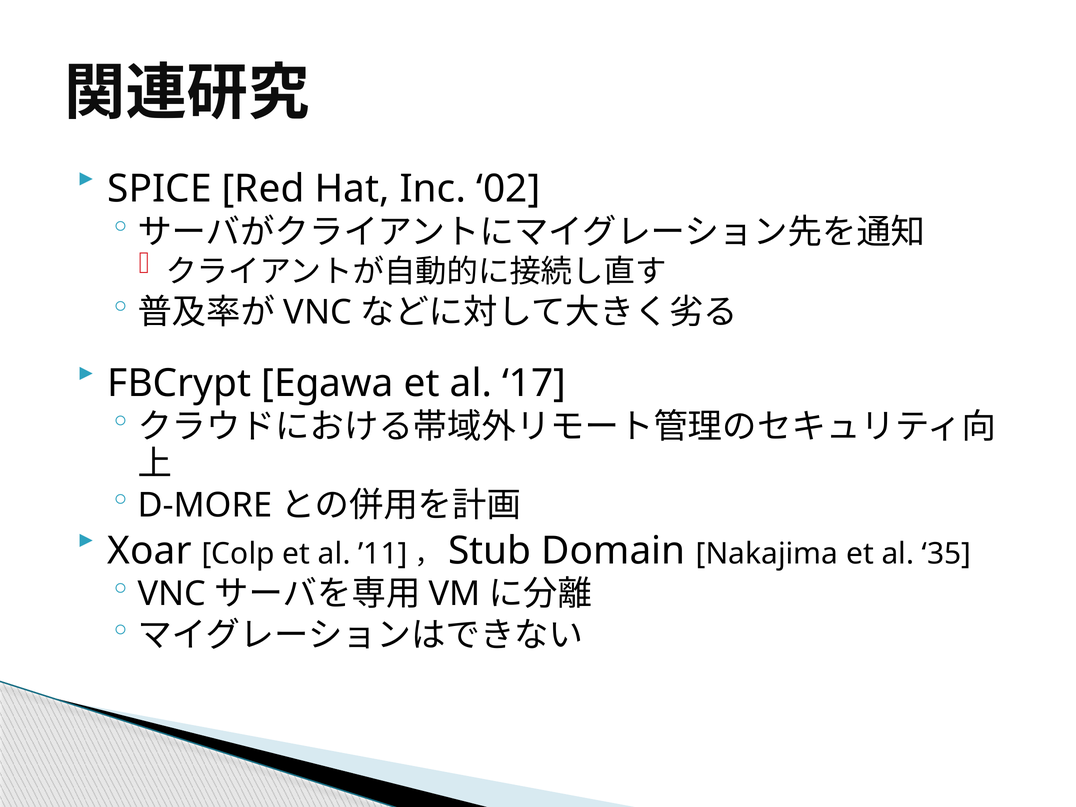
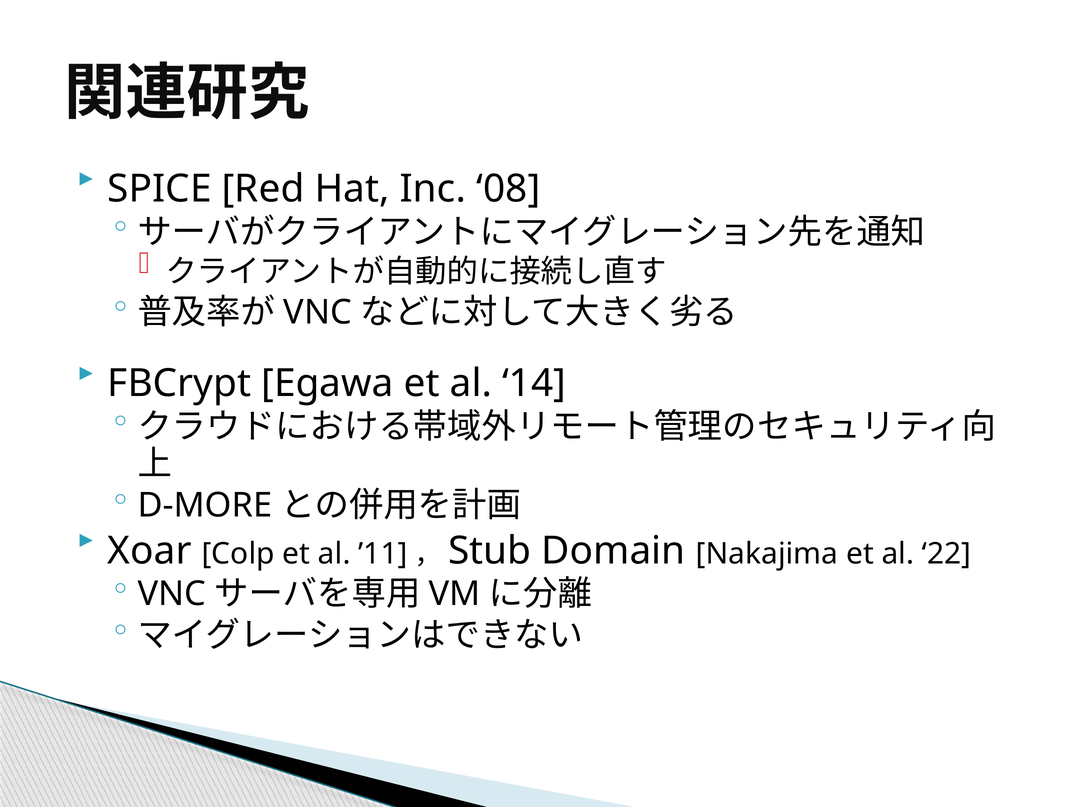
02: 02 -> 08 (508, 189)
17: 17 -> 14 (534, 384)
35: 35 -> 22 (946, 554)
